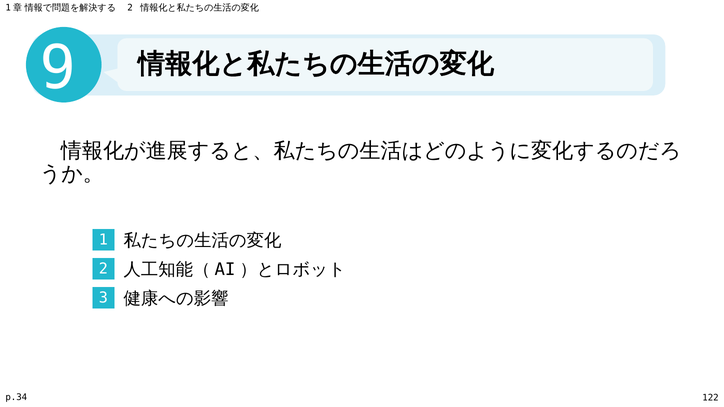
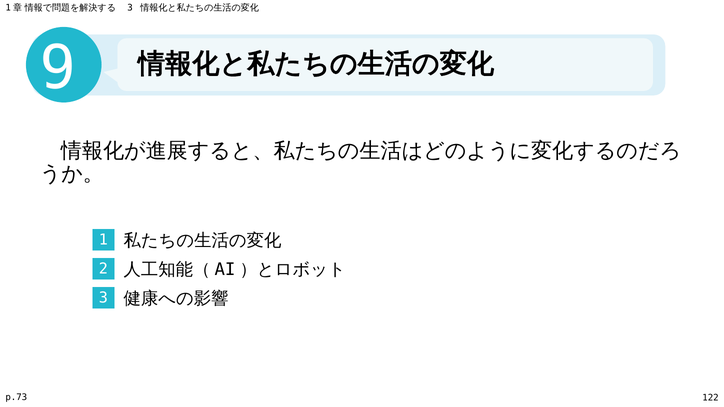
2: 2 -> 3 (130, 8)
p.34: p.34 -> p.73 (16, 397)
